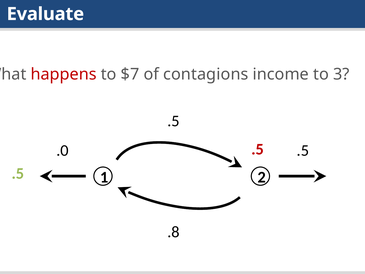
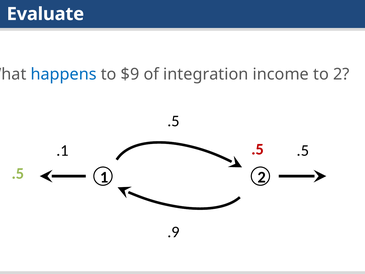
happens colour: red -> blue (64, 74)
$7: $7 -> $9 (130, 74)
contagions: contagions -> integration (206, 74)
to 3: 3 -> 2 (341, 74)
.0: .0 -> .1 (62, 150)
.8: .8 -> .9 (173, 232)
